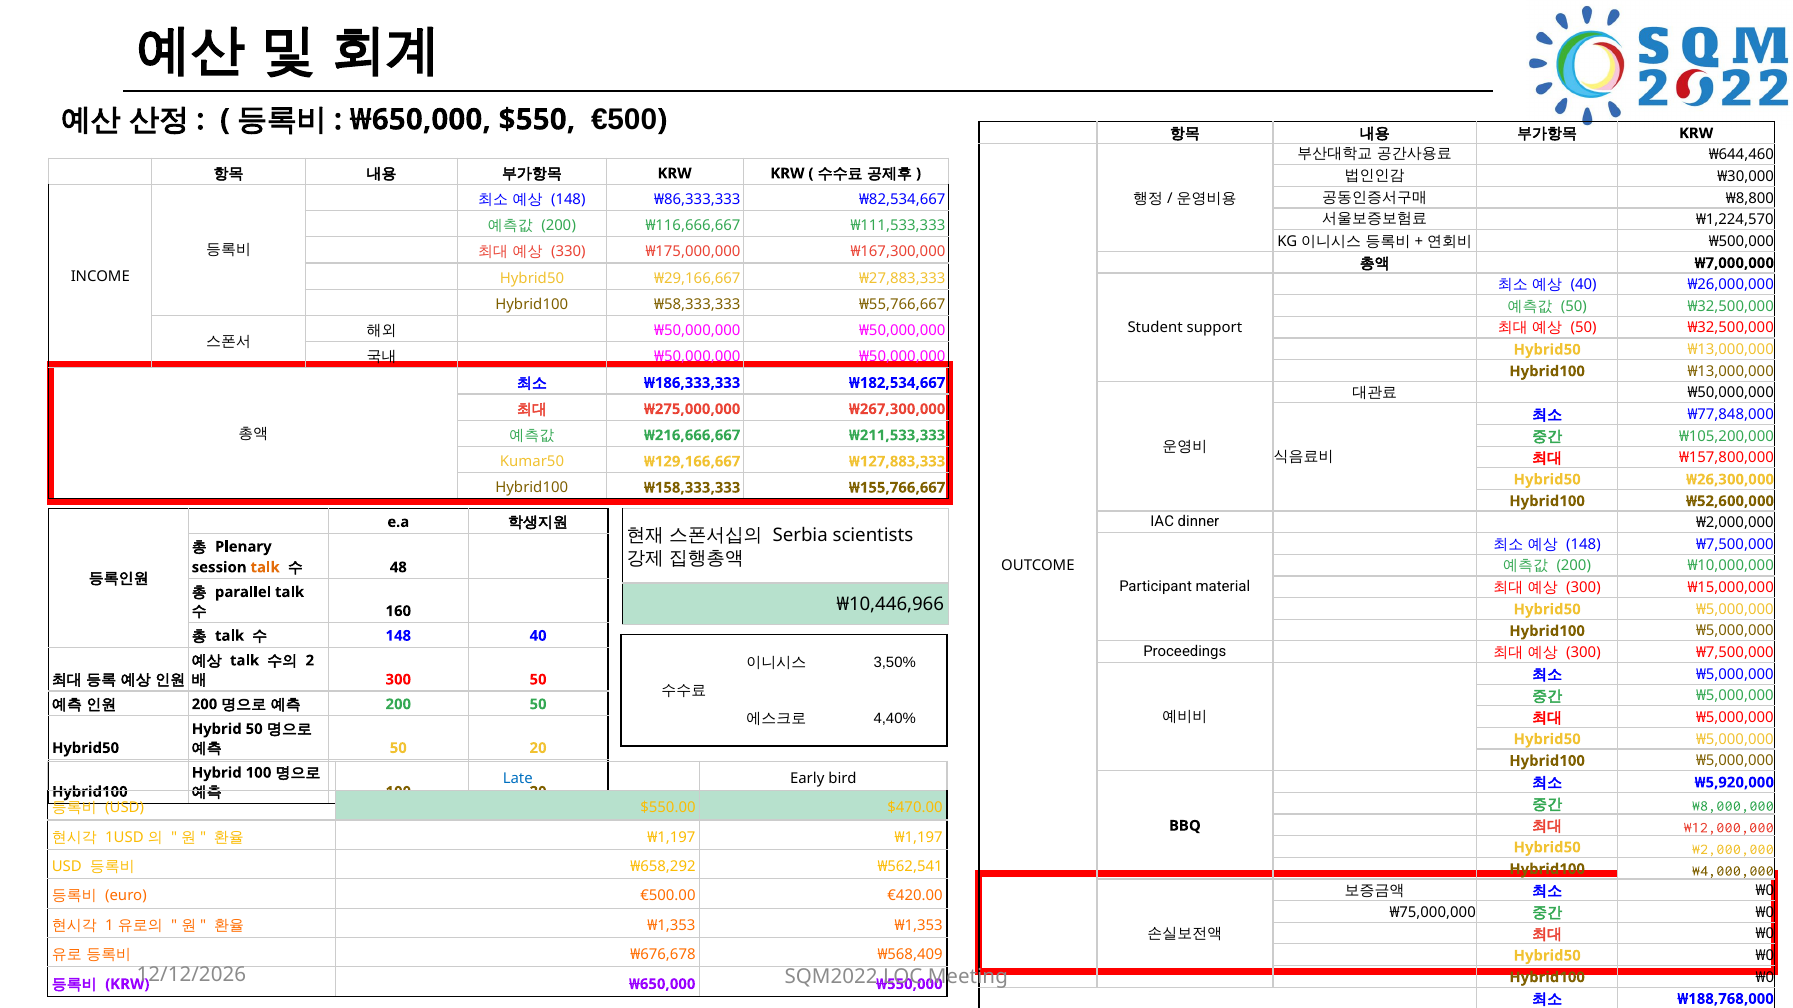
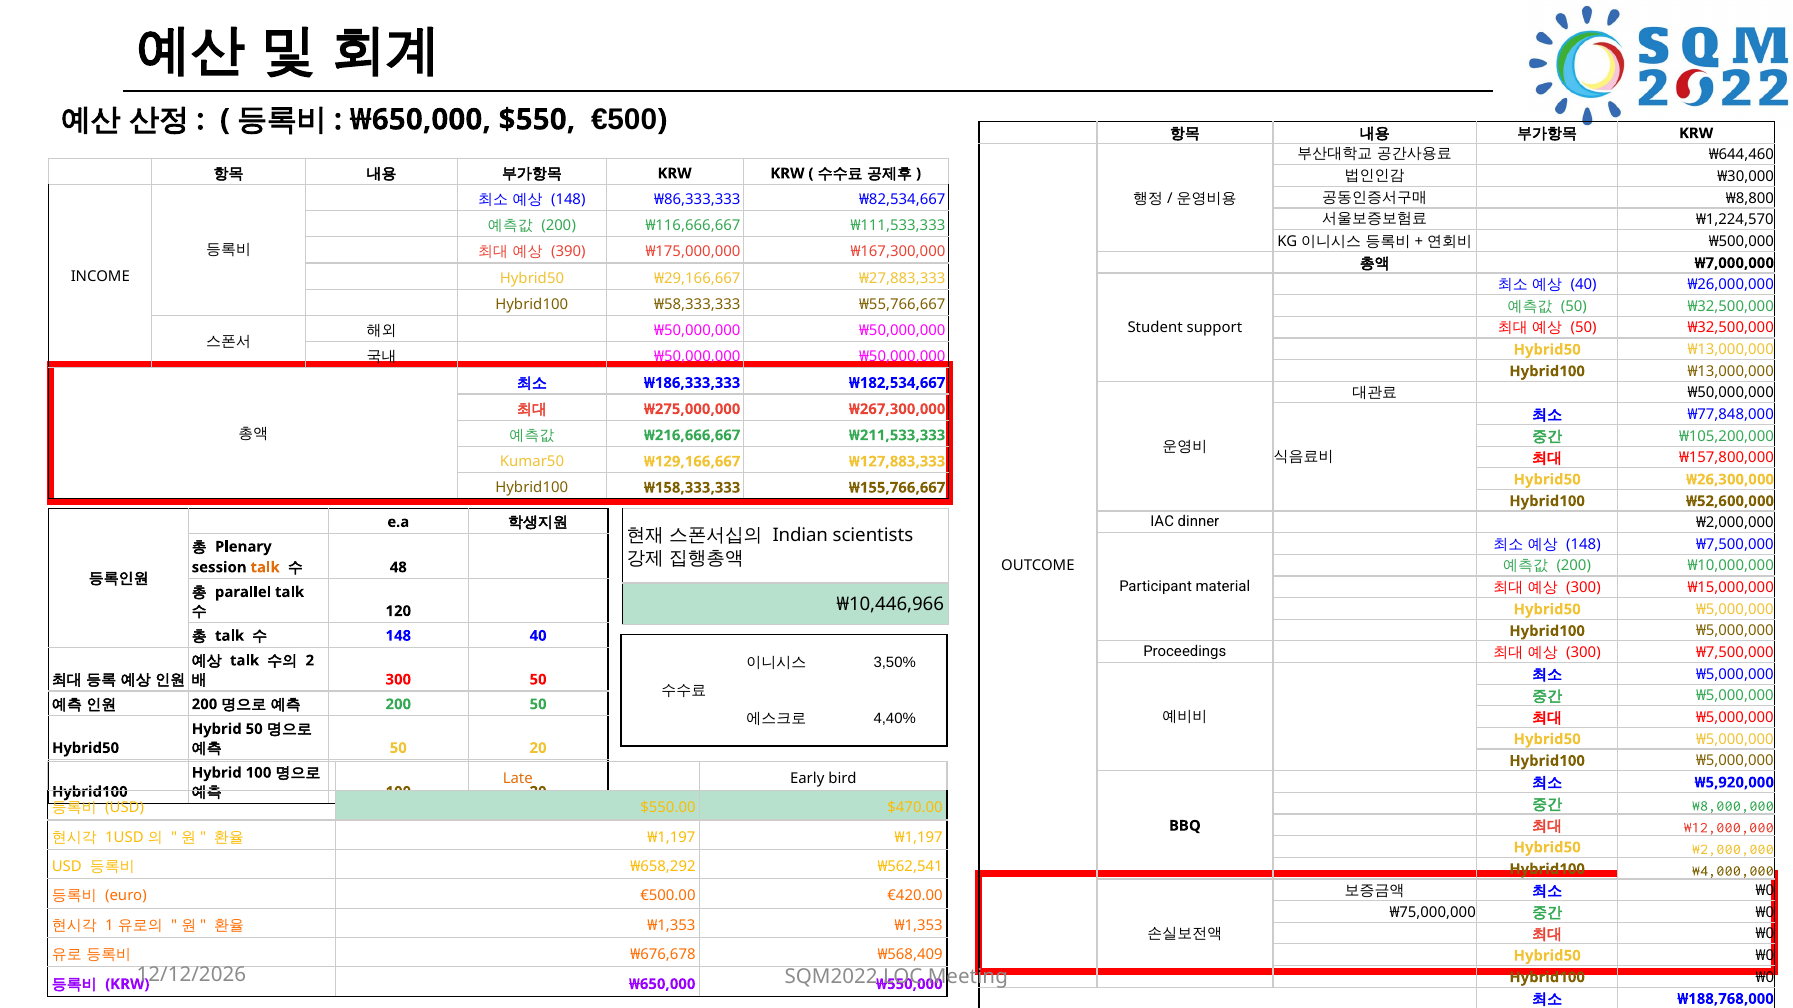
330: 330 -> 390 (568, 252)
Serbia: Serbia -> Indian (800, 535)
160: 160 -> 120 (398, 611)
Late colour: blue -> orange (518, 779)
